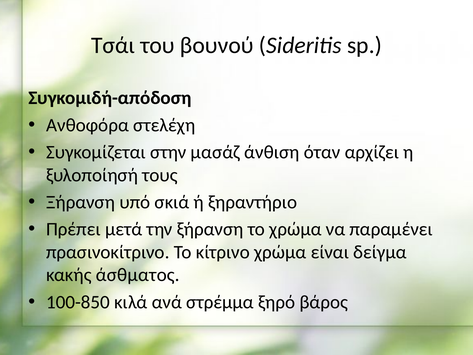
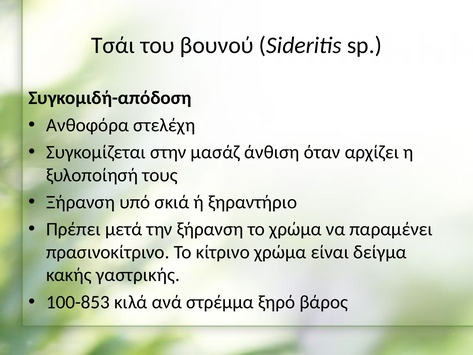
άσθματος: άσθματος -> γαστρικής (138, 275)
100-850: 100-850 -> 100-853 (78, 302)
